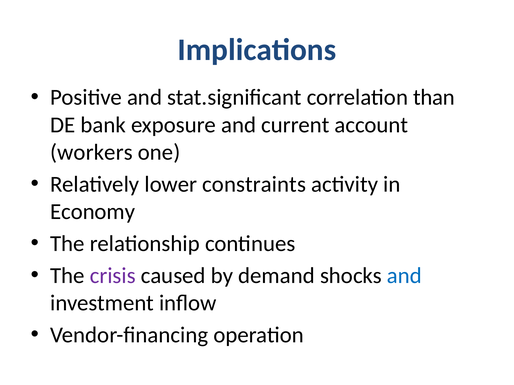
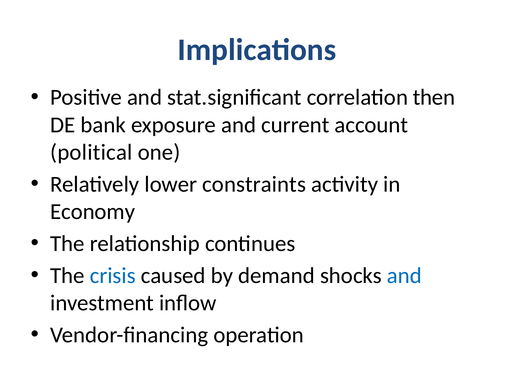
than: than -> then (434, 98)
workers: workers -> political (91, 152)
crisis colour: purple -> blue (113, 276)
